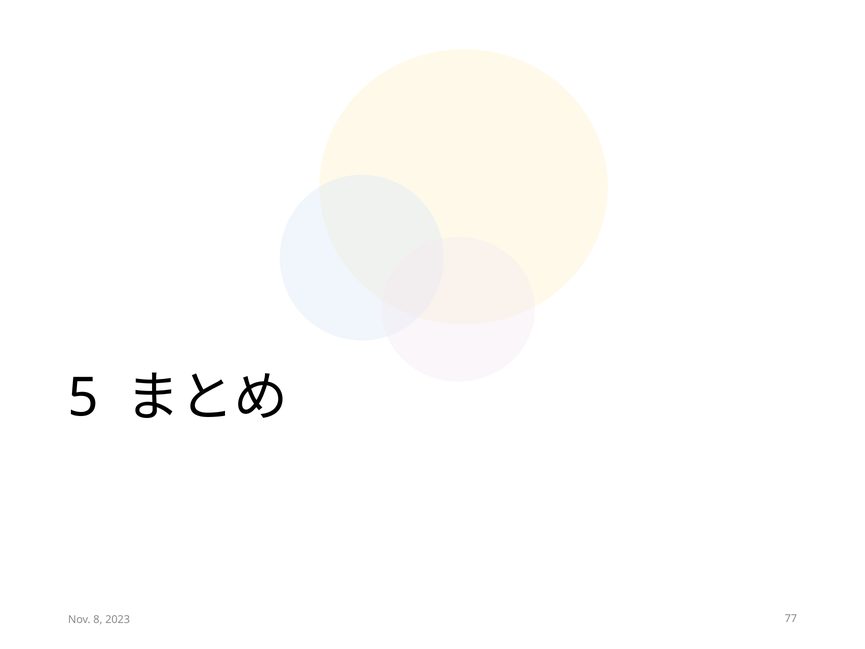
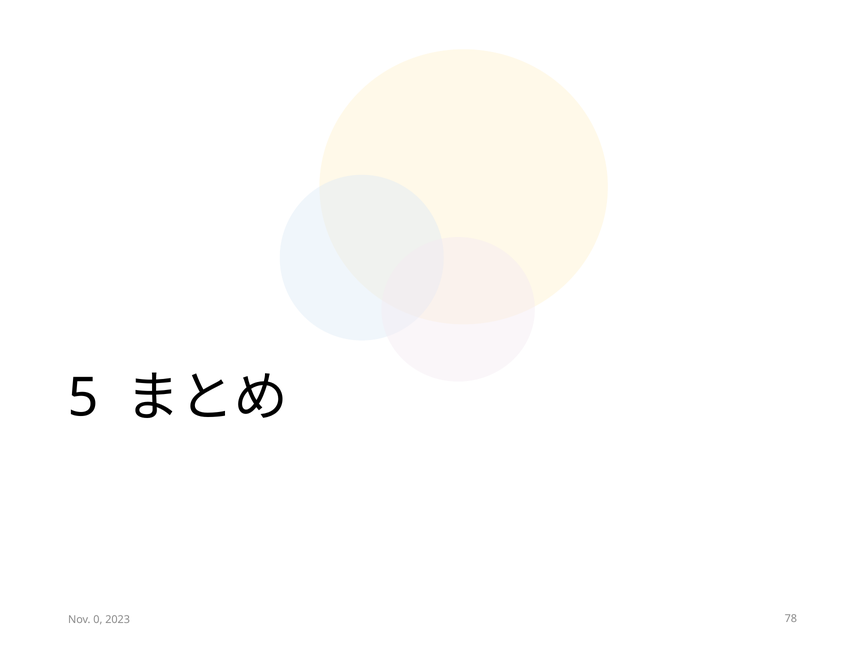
8: 8 -> 0 (98, 619)
77: 77 -> 78 (791, 618)
